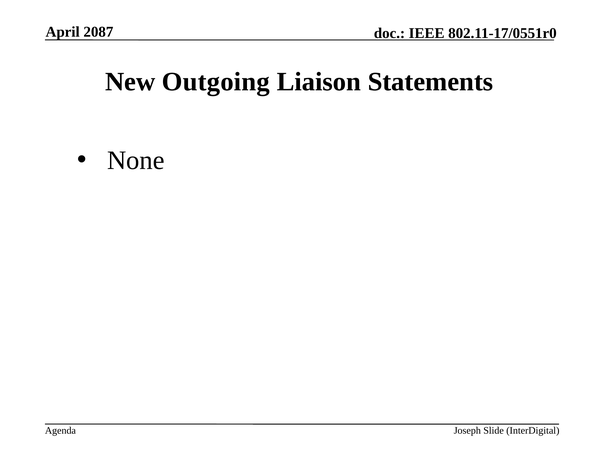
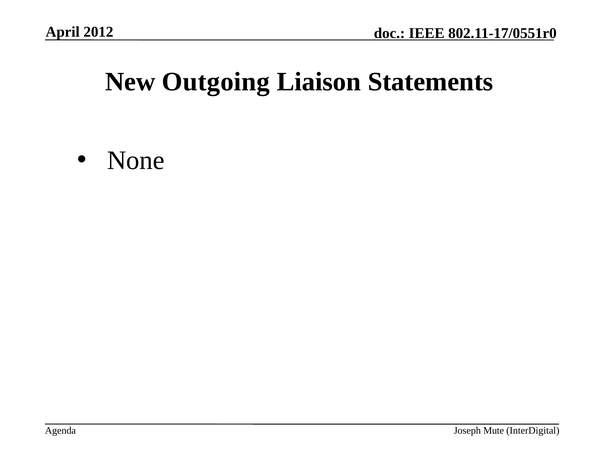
2087: 2087 -> 2012 (98, 32)
Slide: Slide -> Mute (494, 431)
